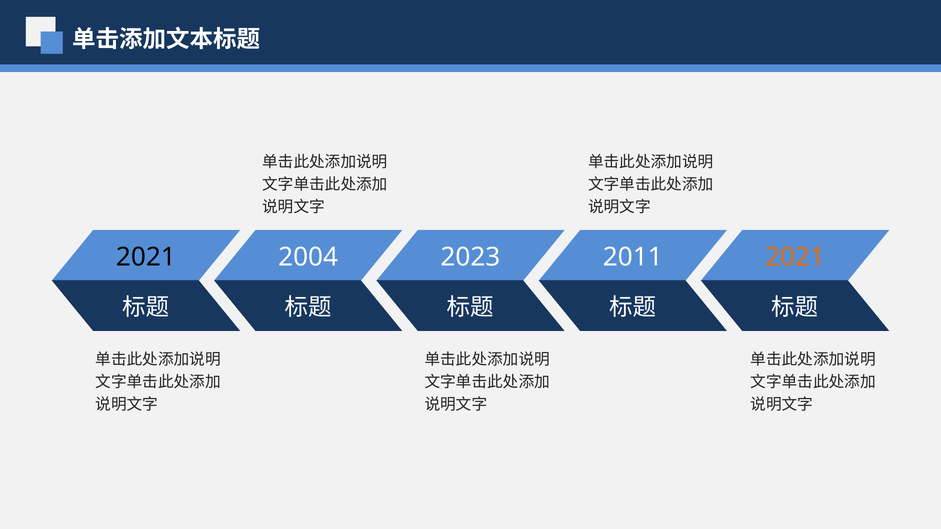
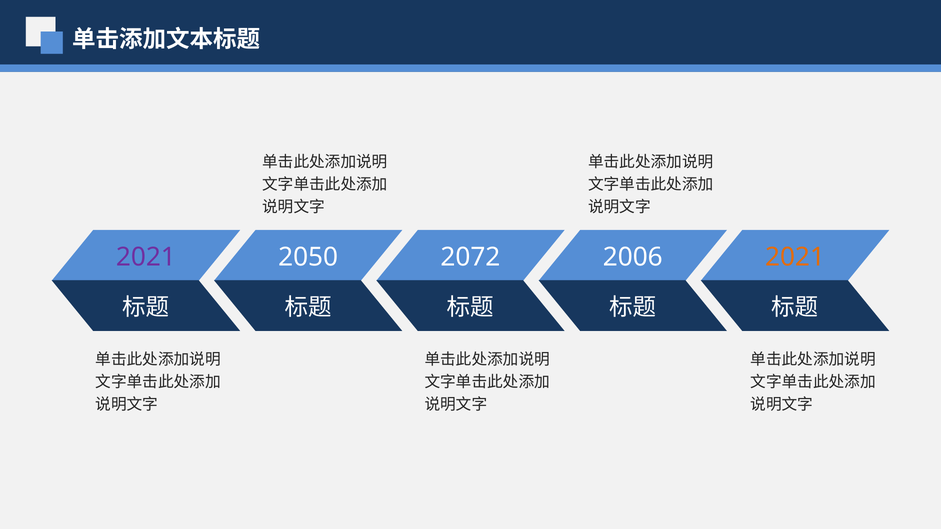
2021 colour: black -> purple (146, 257)
2004: 2004 -> 2050 (308, 257)
2023: 2023 -> 2072 (470, 257)
2011: 2011 -> 2006 (633, 257)
